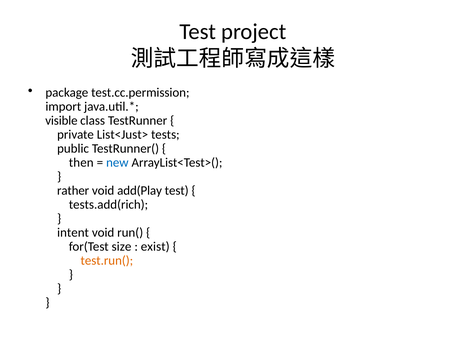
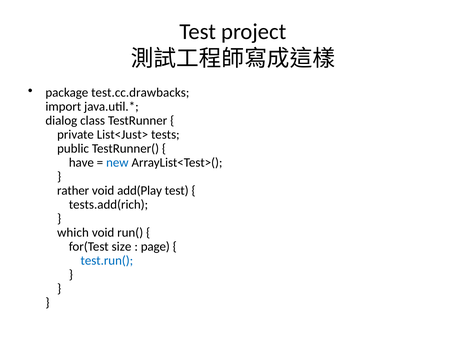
test.cc.permission: test.cc.permission -> test.cc.drawbacks (140, 93)
visible: visible -> dialog (61, 121)
then: then -> have (81, 162)
intent: intent -> which (73, 232)
exist: exist -> page (155, 246)
test.run( colour: orange -> blue (107, 260)
